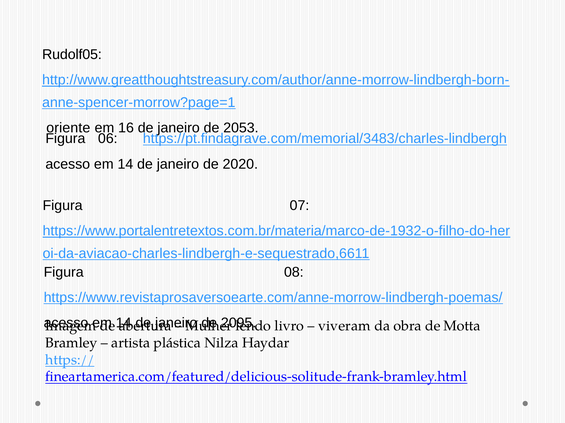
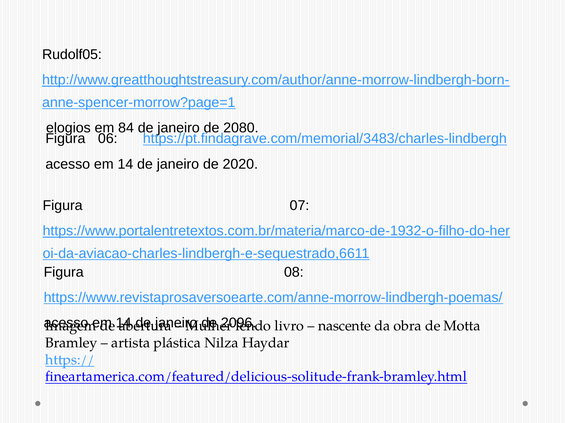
oriente: oriente -> elogios (68, 128)
16: 16 -> 84 (126, 128)
2053: 2053 -> 2080 (241, 128)
2095: 2095 -> 2096 (239, 323)
viveram: viveram -> nascente (345, 326)
